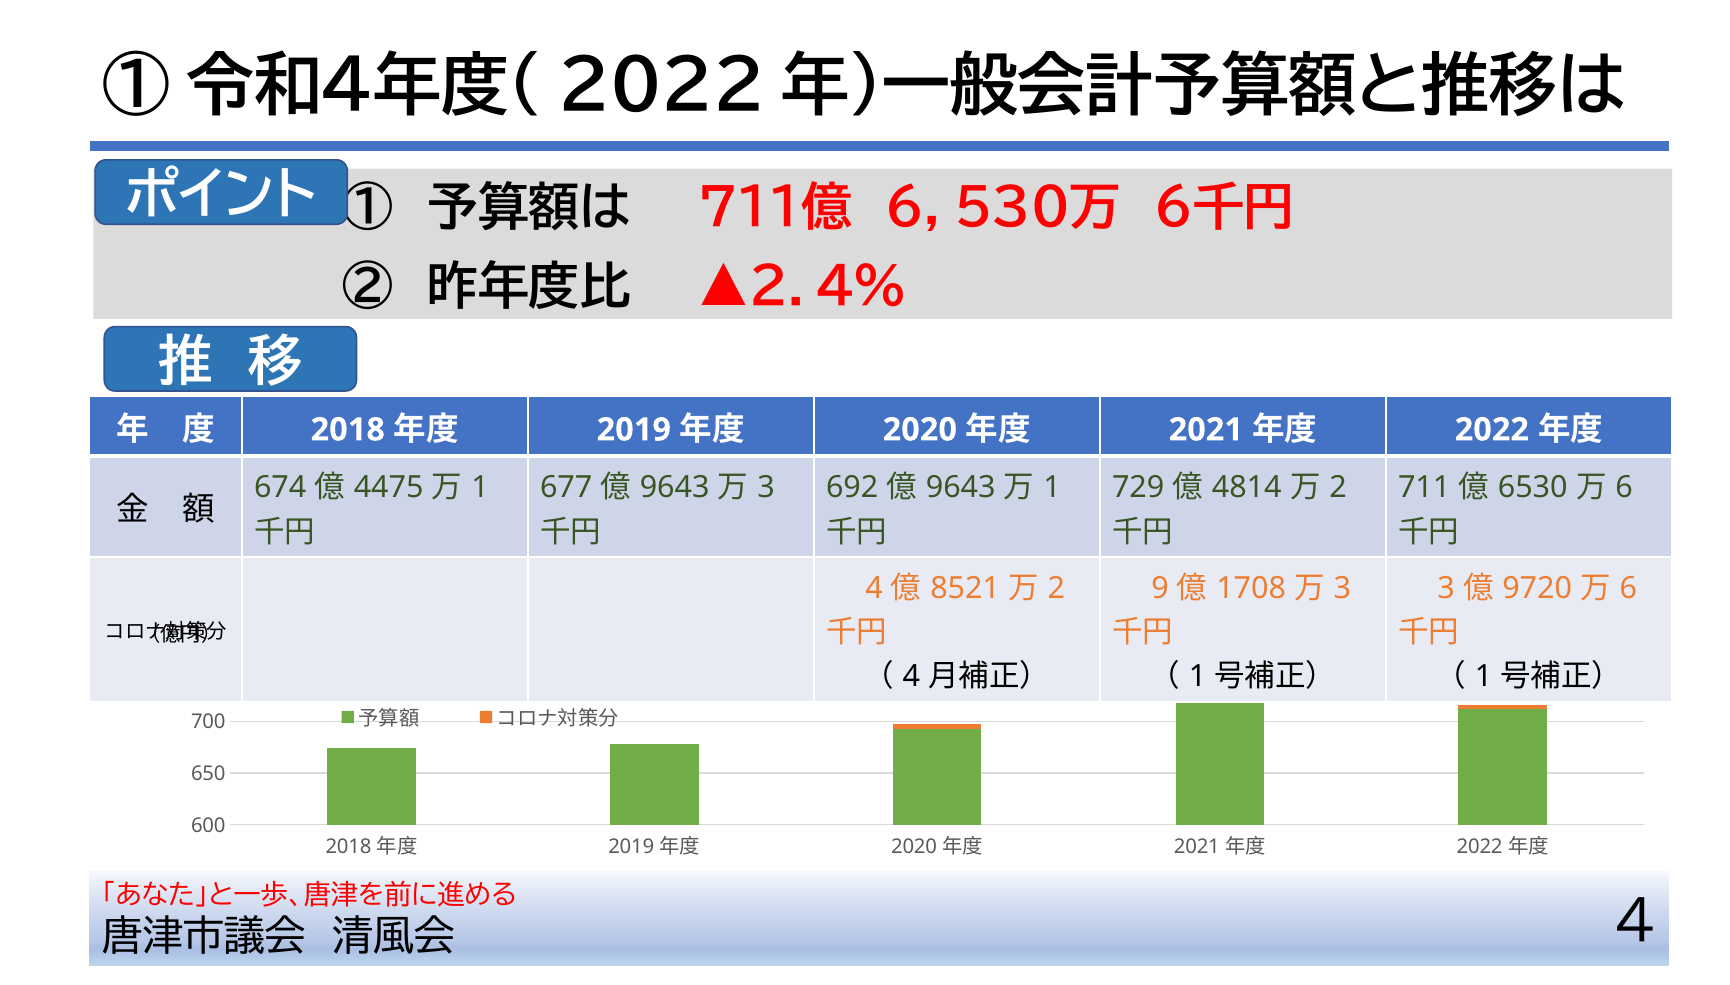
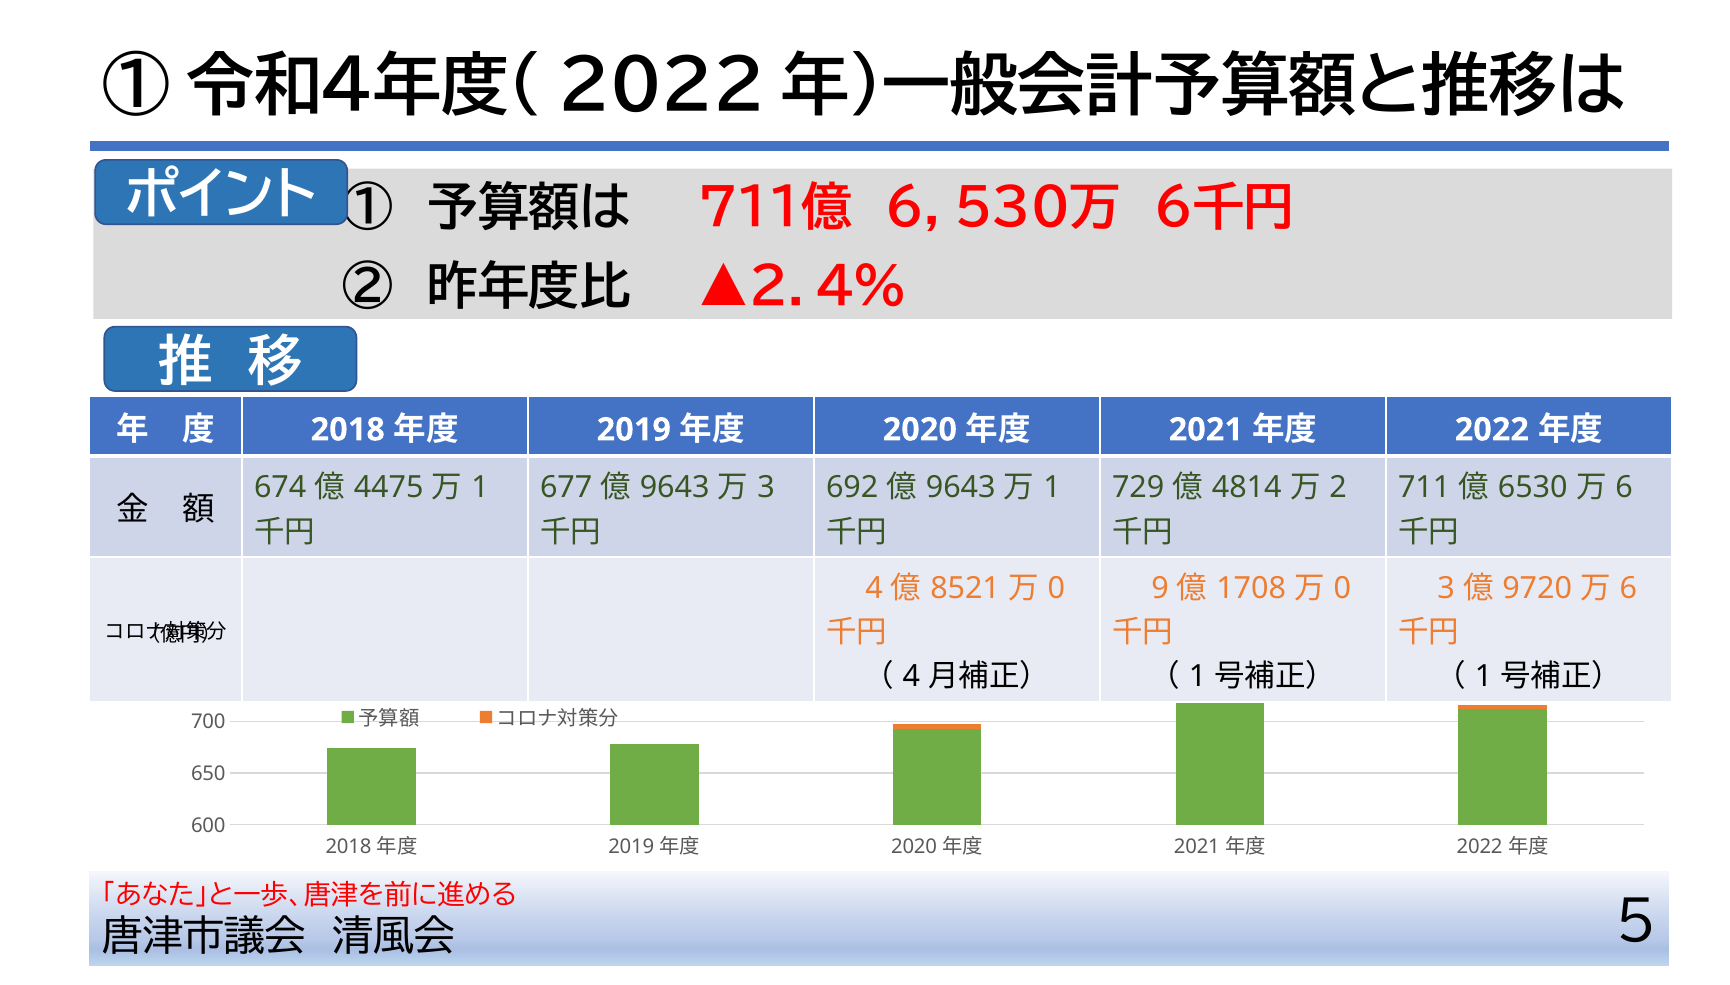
2: 2 -> 0 (1056, 588)
3: 3 -> 0 (1342, 588)
4: 4 -> 5 (1636, 923)
